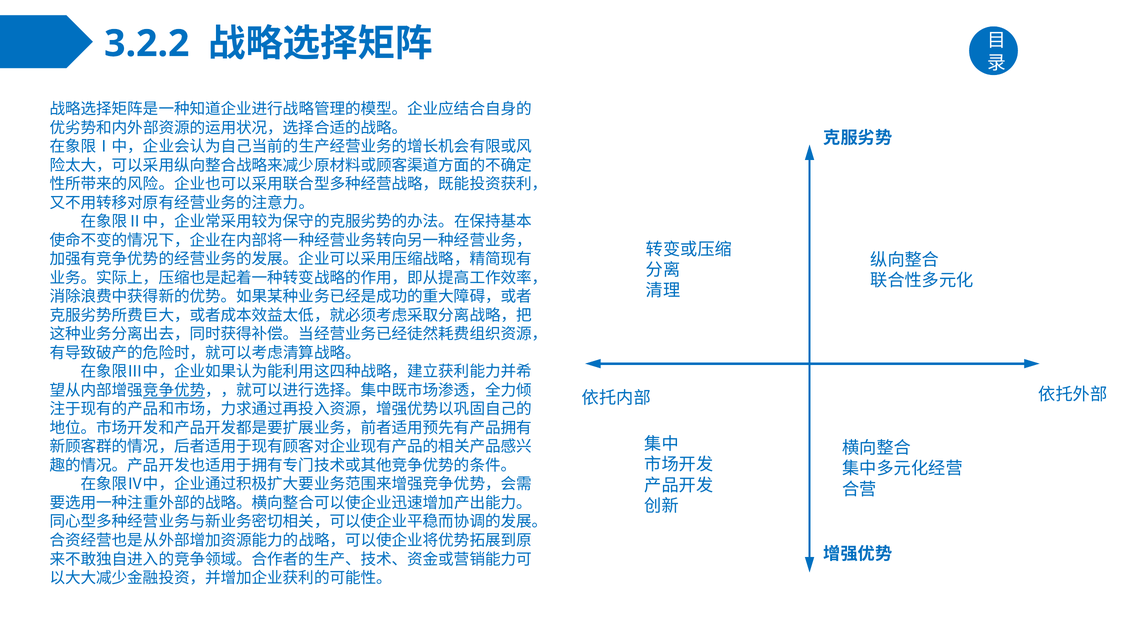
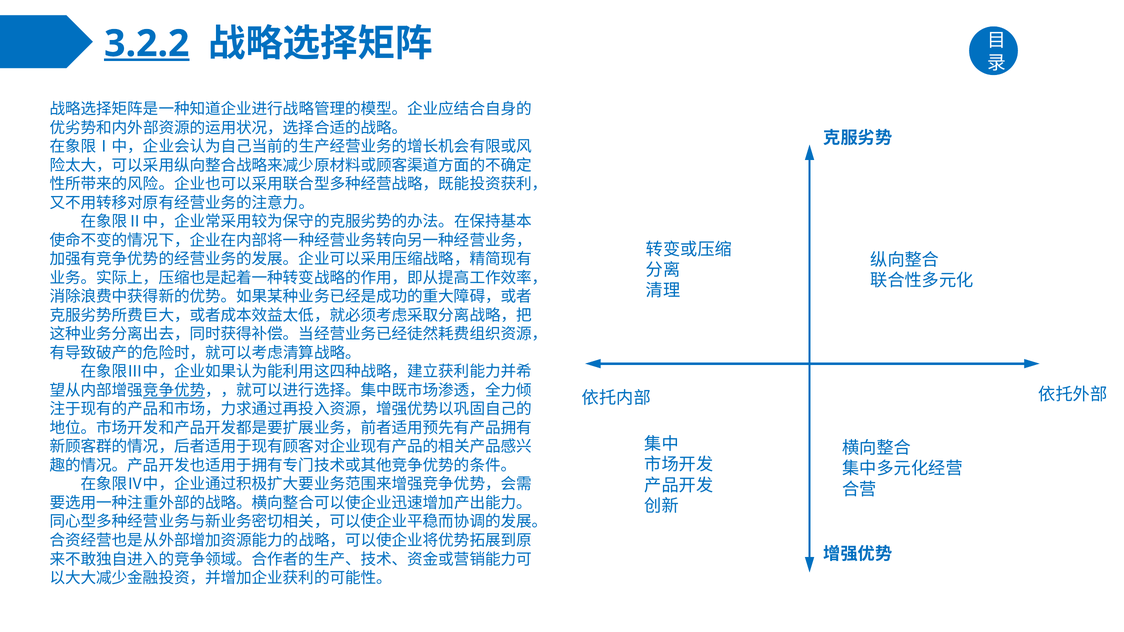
3.2.2 underline: none -> present (147, 44)
